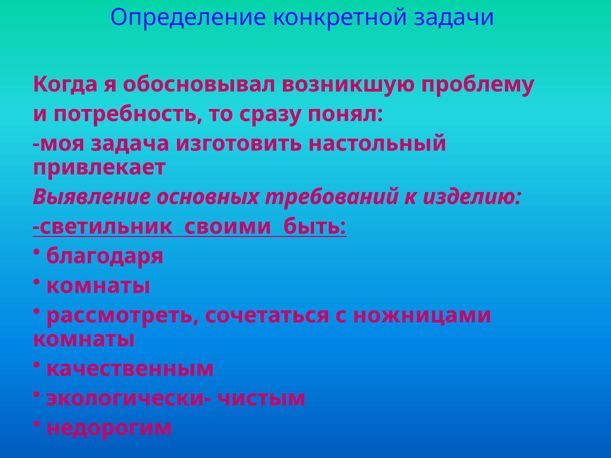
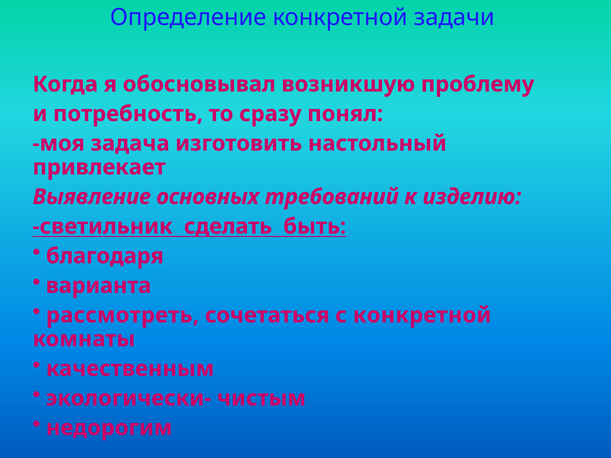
своими: своими -> сделать (228, 227)
комнаты: комнаты -> варианта (99, 286)
с ножницами: ножницами -> конкретной (422, 315)
